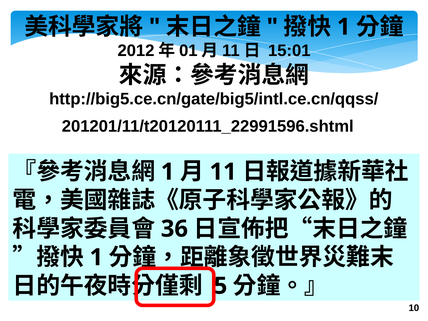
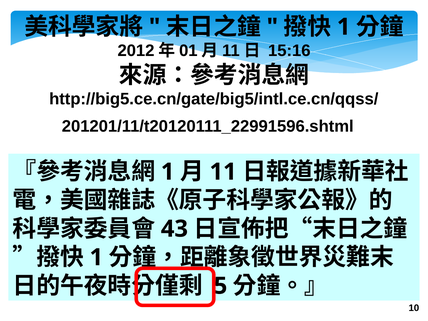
15:01: 15:01 -> 15:16 (289, 51)
36: 36 -> 43 (174, 229)
